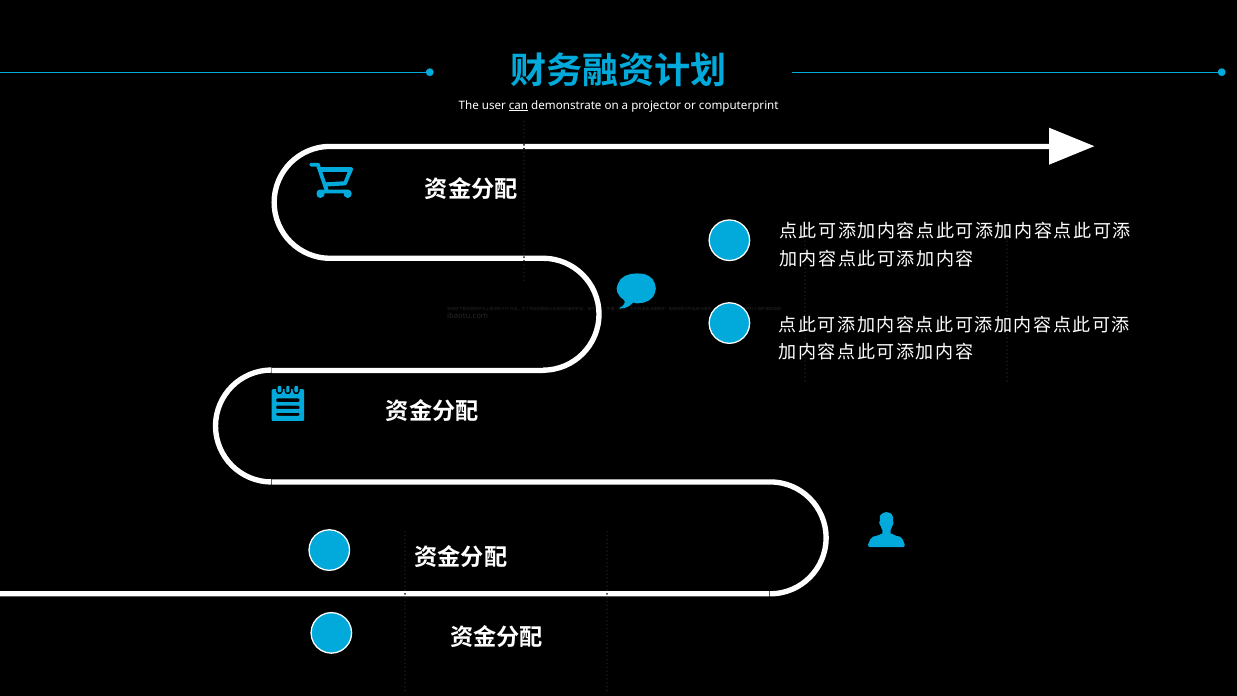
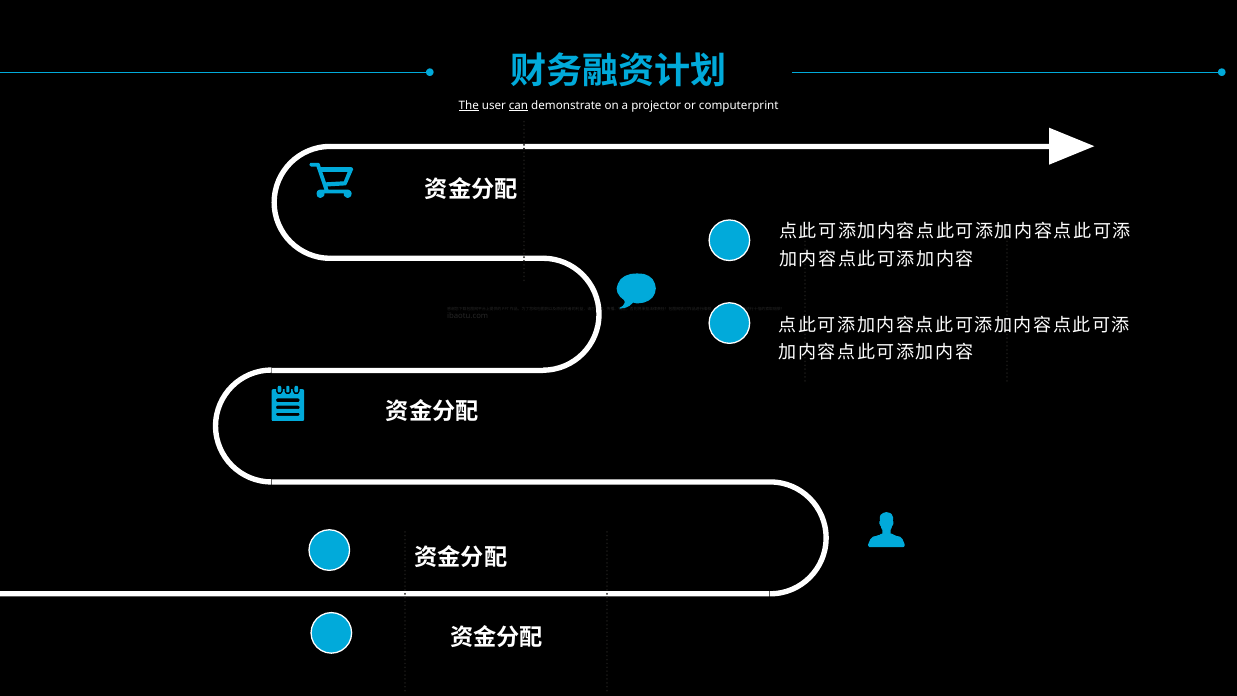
The underline: none -> present (469, 105)
